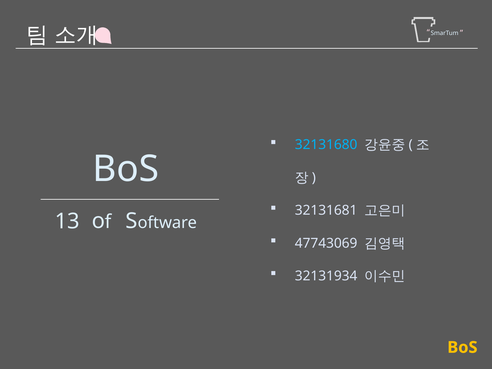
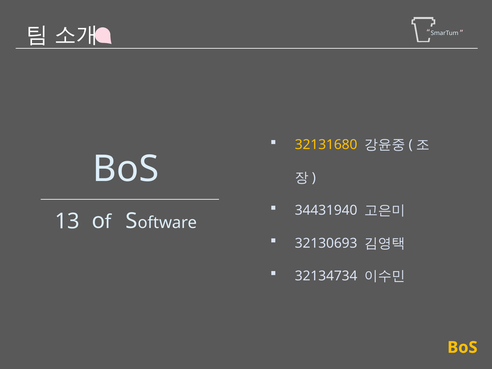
32131680 colour: light blue -> yellow (326, 145)
32131681: 32131681 -> 34431940 (326, 210)
47743069: 47743069 -> 32130693 (326, 243)
32131934: 32131934 -> 32134734 (326, 276)
